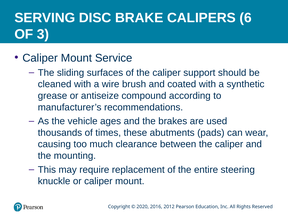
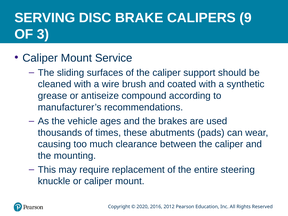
6: 6 -> 9 (246, 18)
